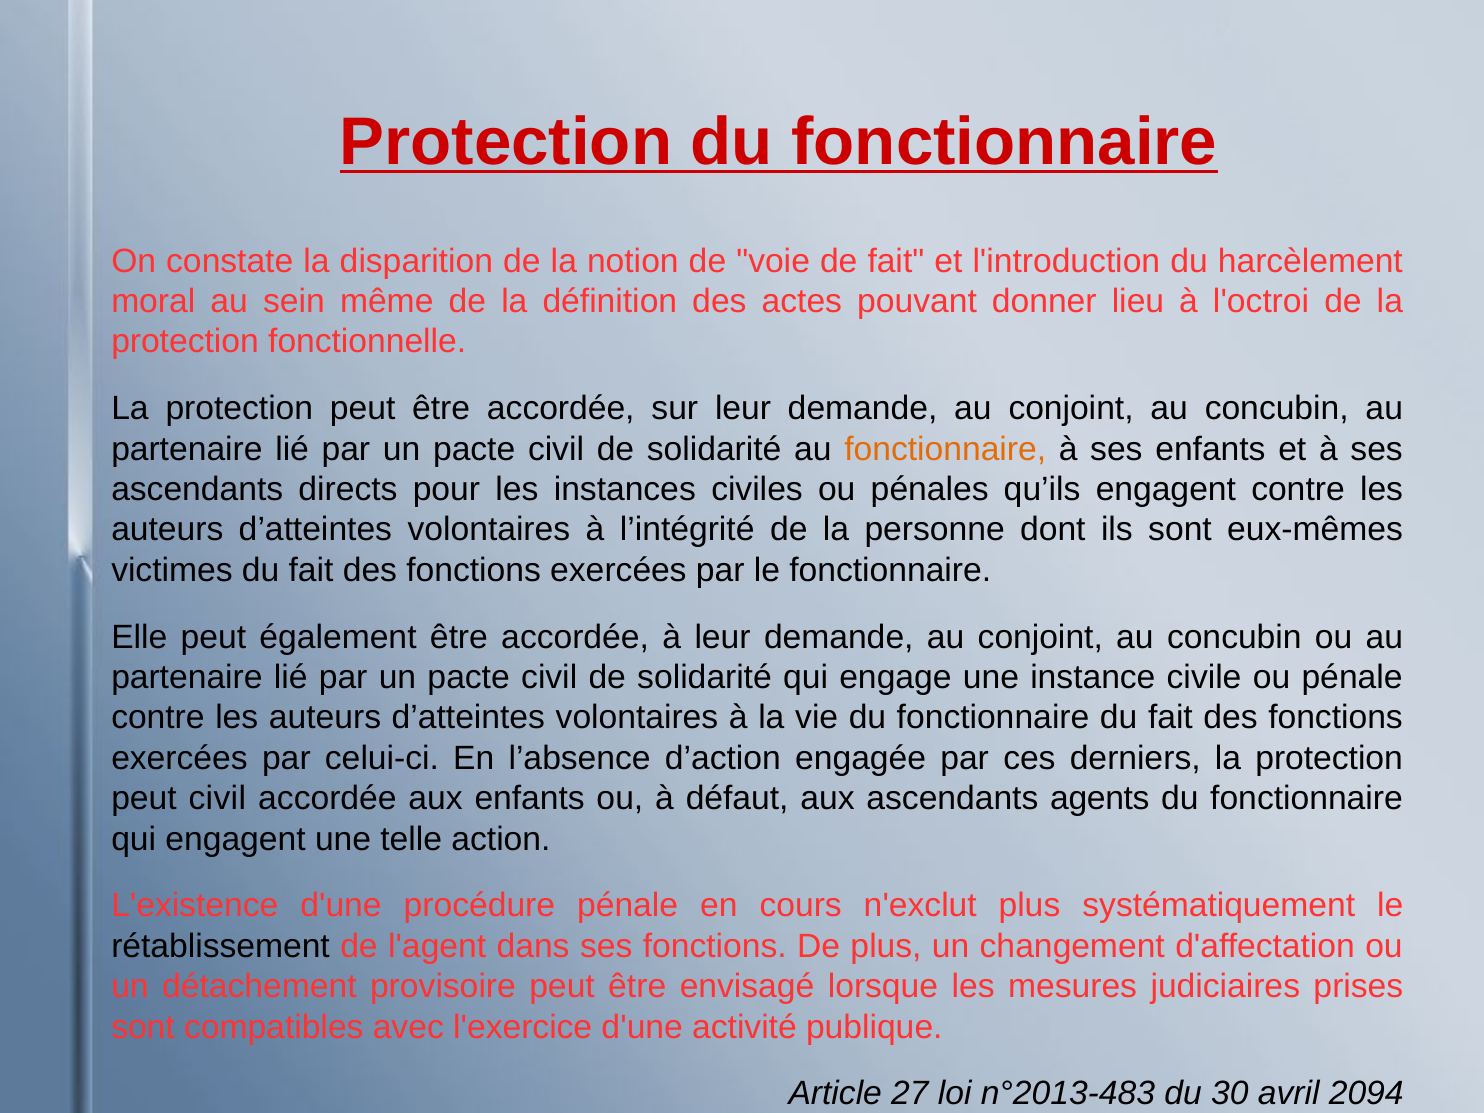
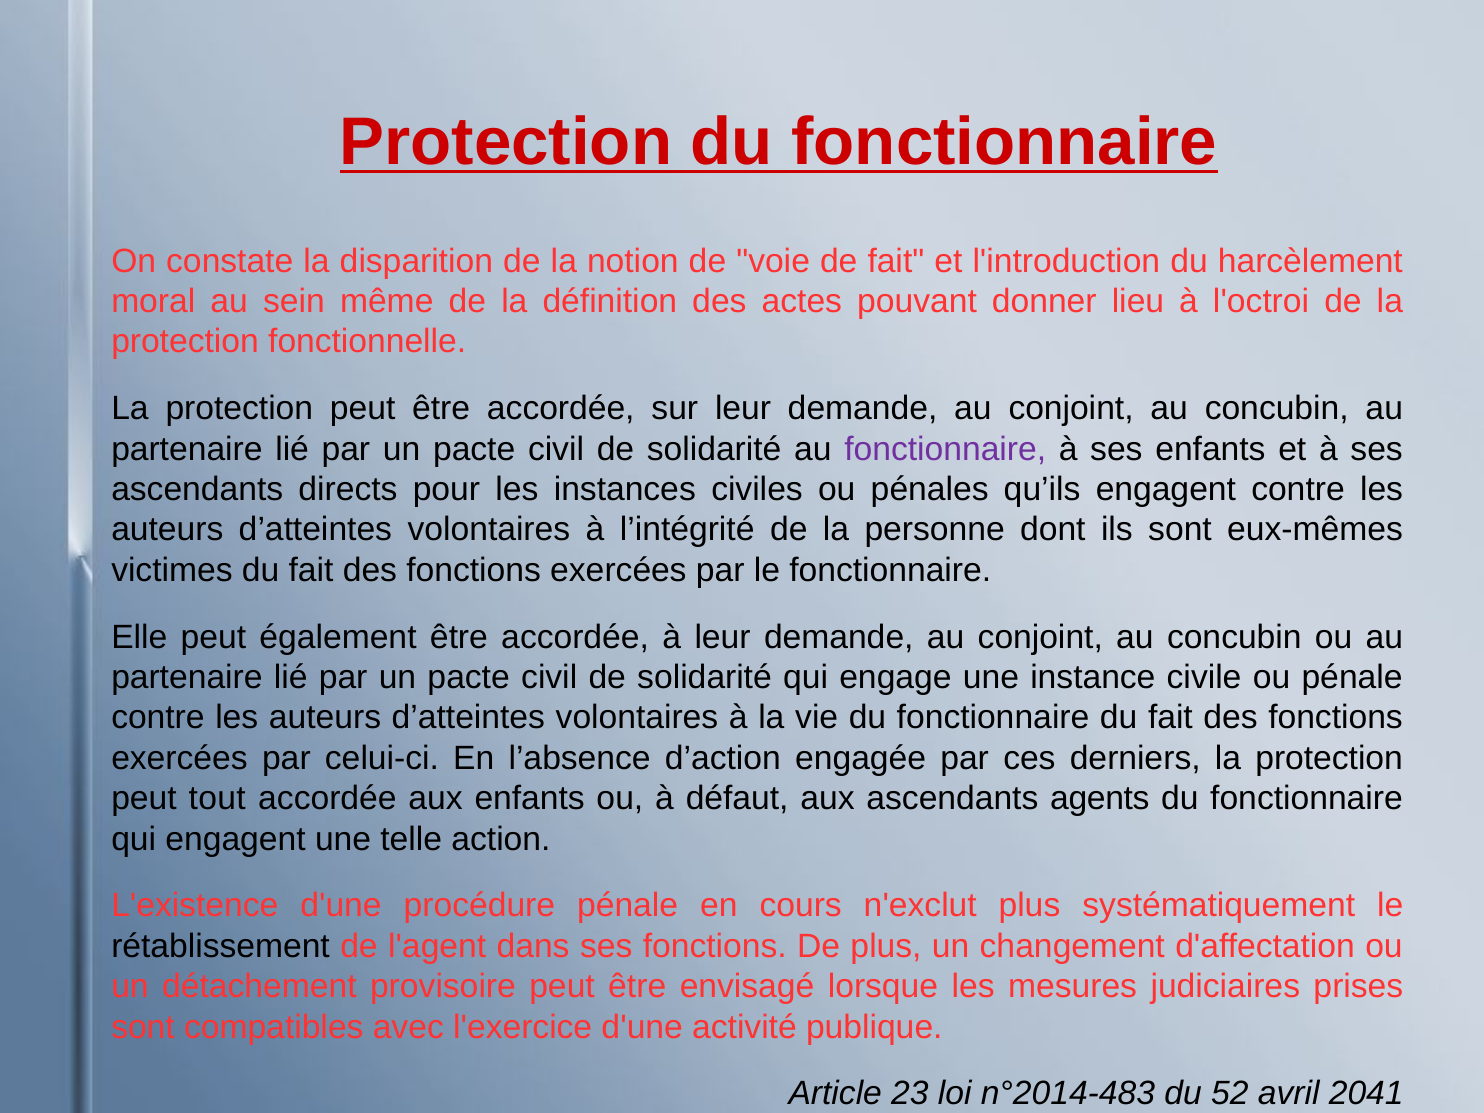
fonctionnaire colour: orange -> purple (945, 449)
peut civil: civil -> tout (217, 799)
27: 27 -> 23 (910, 1094)
n°2013-483: n°2013-483 -> n°2014-483 (1068, 1094)
30: 30 -> 52 (1230, 1094)
2094: 2094 -> 2041 (1366, 1094)
